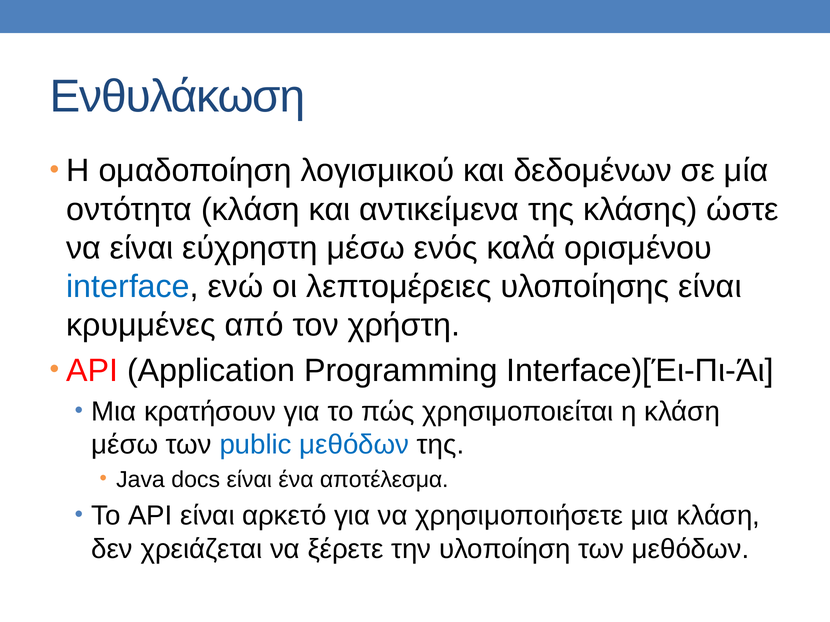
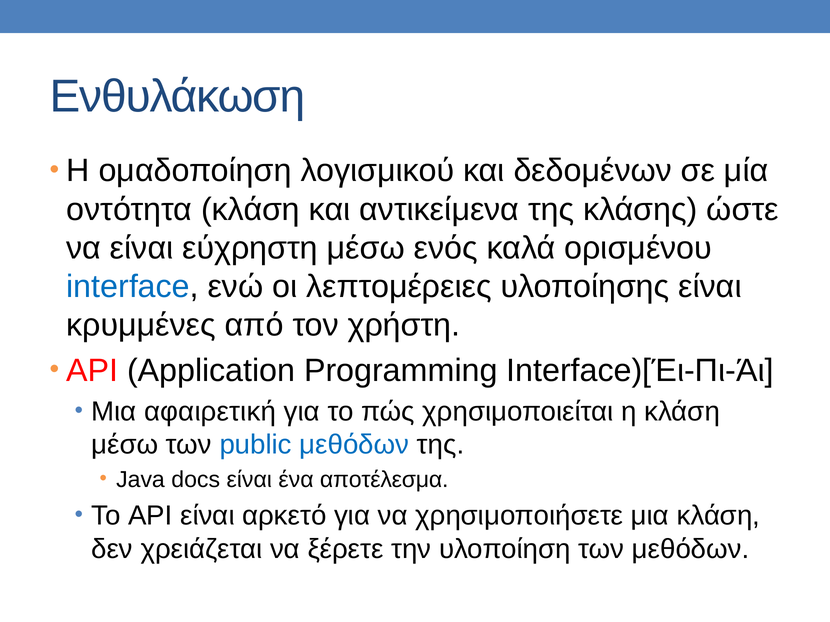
κρατήσουν: κρατήσουν -> αφαιρετική (210, 412)
